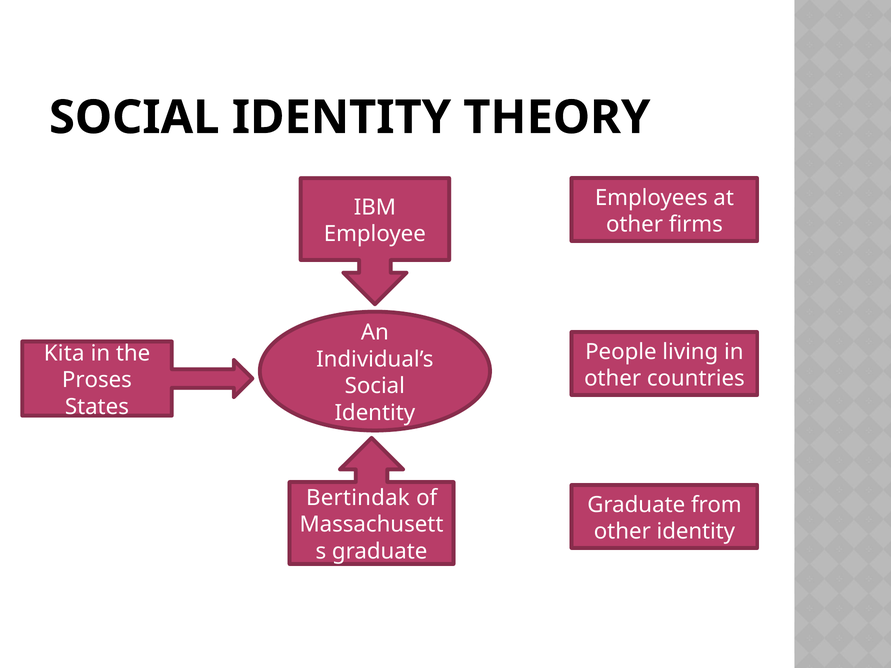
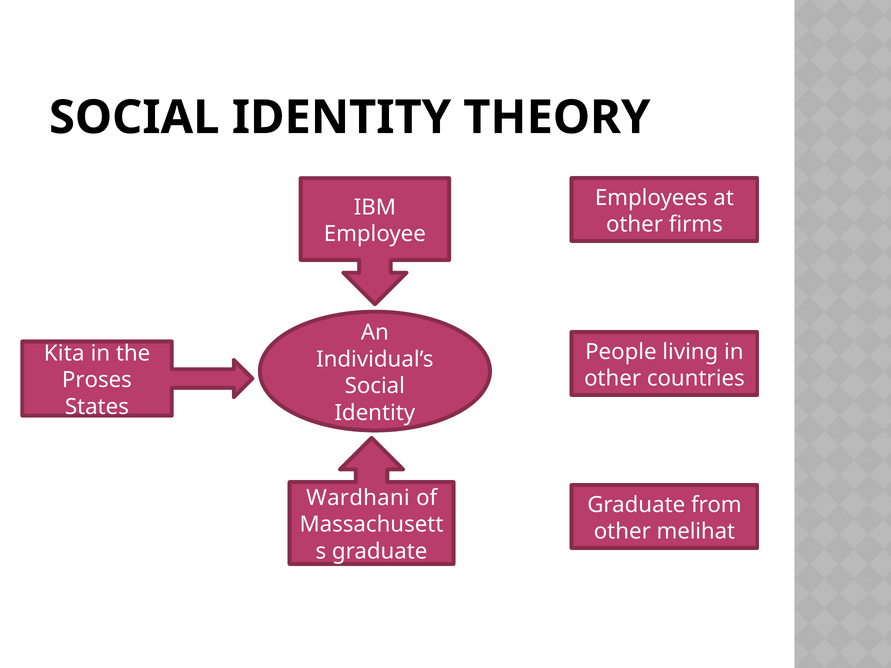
Bertindak: Bertindak -> Wardhani (358, 498)
other identity: identity -> melihat (696, 532)
